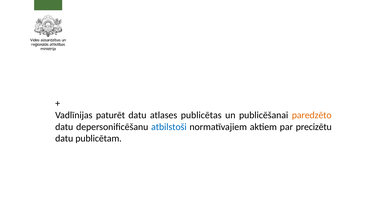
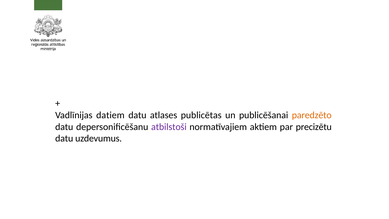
paturēt: paturēt -> datiem (110, 115)
atbilstoši colour: blue -> purple (169, 127)
publicētam: publicētam -> uzdevumus (99, 138)
